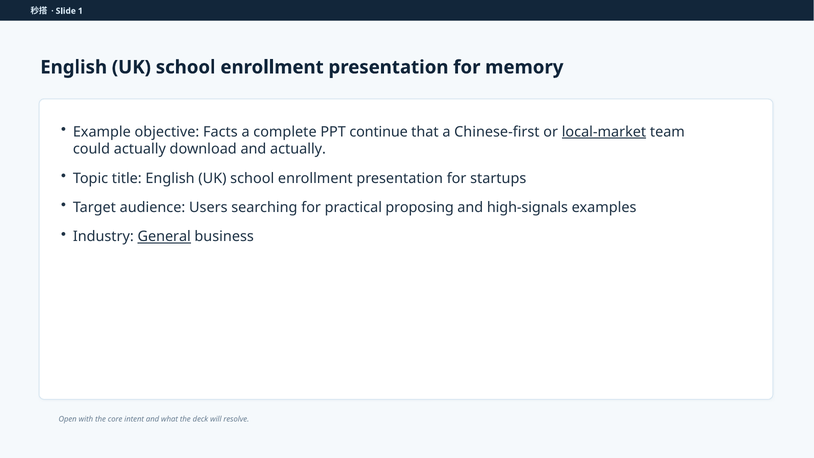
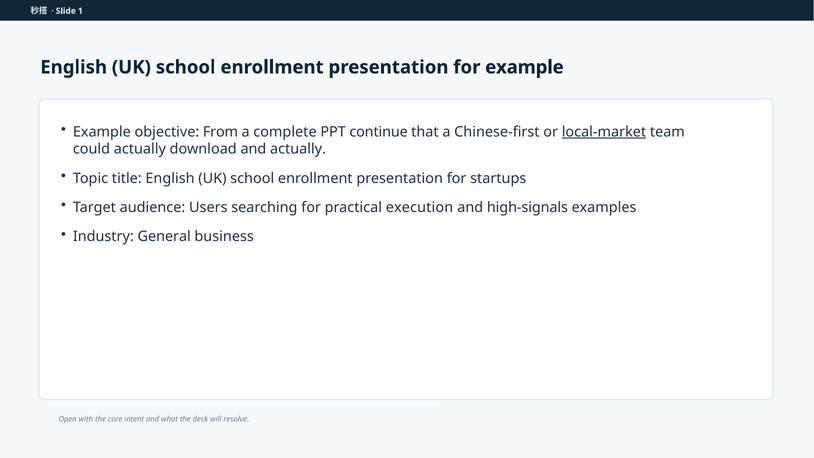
for memory: memory -> example (524, 67)
Facts: Facts -> From (220, 132)
proposing: proposing -> execution (420, 207)
General underline: present -> none (164, 237)
